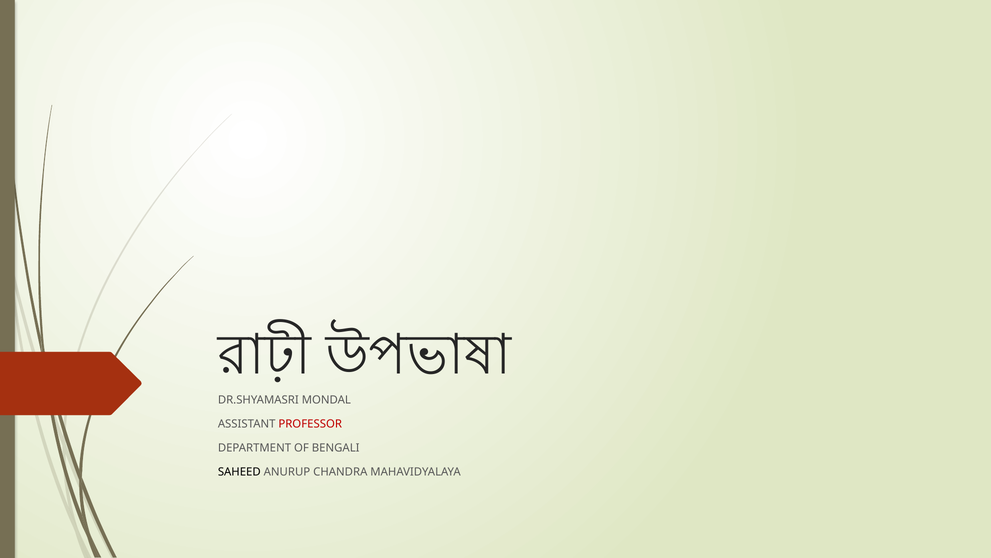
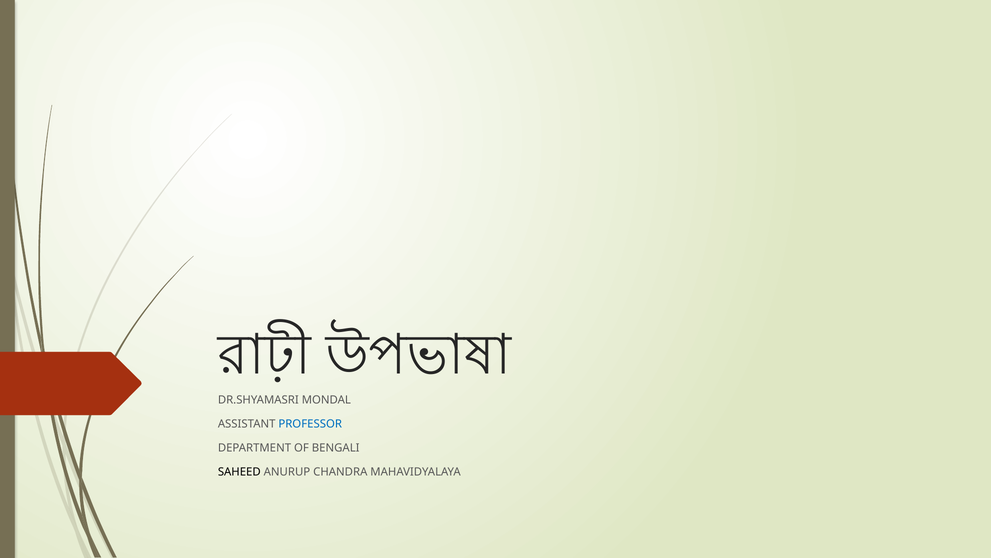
PROFESSOR colour: red -> blue (310, 424)
